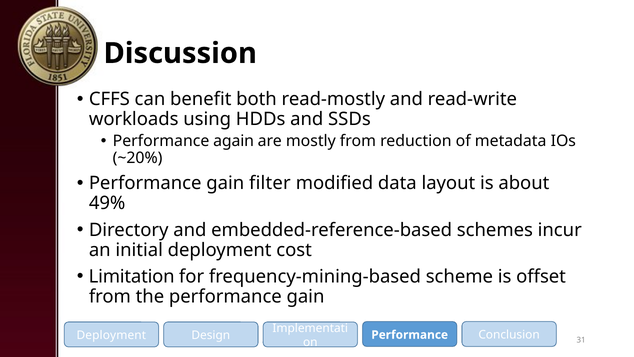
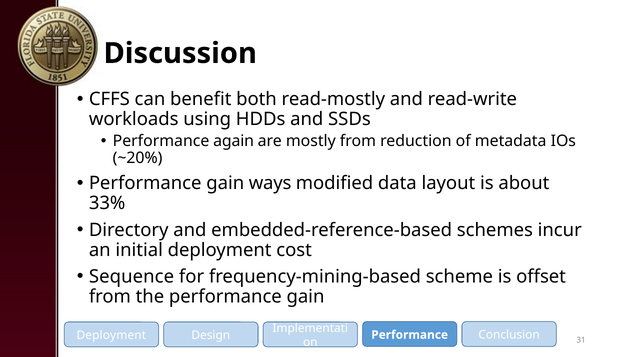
filter: filter -> ways (270, 183)
49%: 49% -> 33% (107, 203)
Limitation: Limitation -> Sequence (132, 276)
